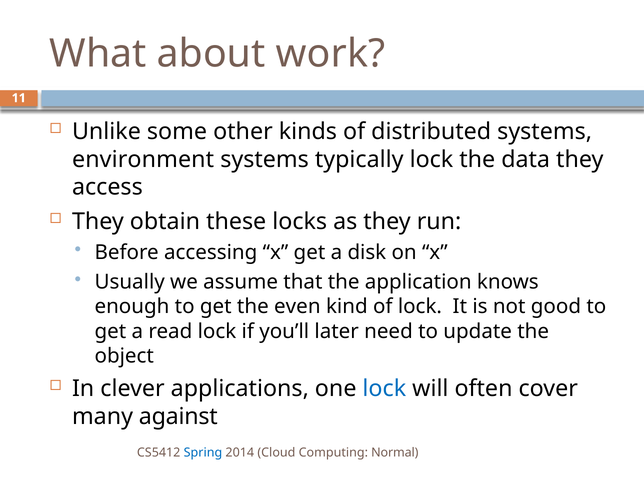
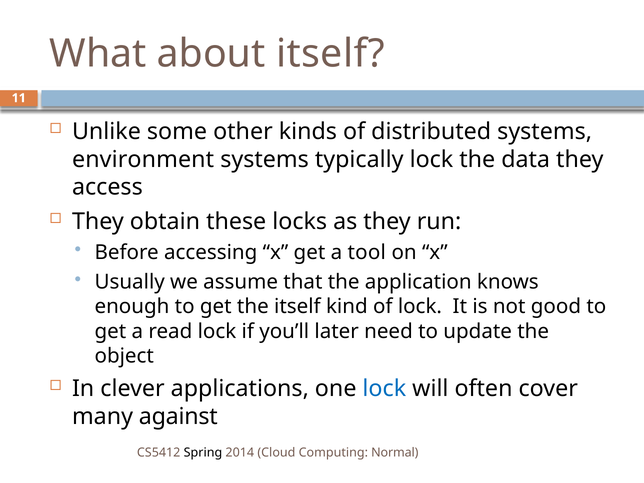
about work: work -> itself (330, 54)
disk: disk -> tool (367, 252)
the even: even -> itself (297, 307)
Spring colour: blue -> black (203, 453)
